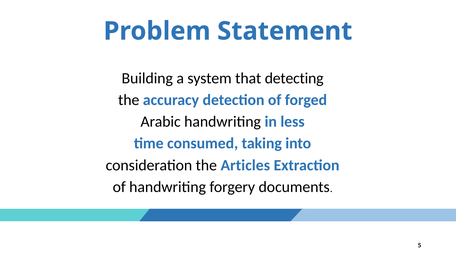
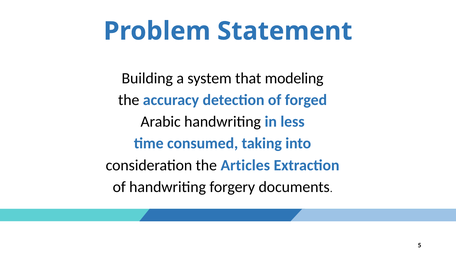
detecting: detecting -> modeling (294, 78)
